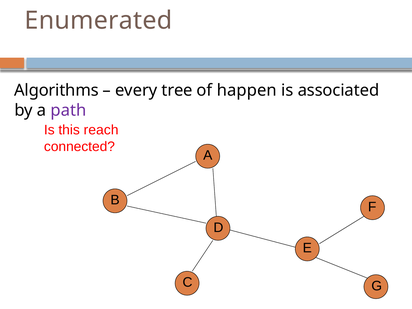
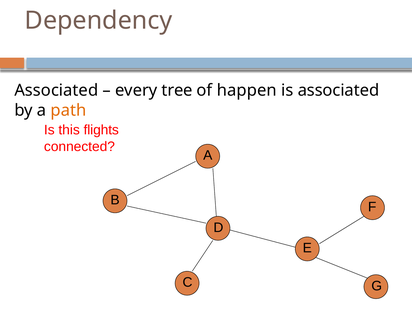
Enumerated: Enumerated -> Dependency (99, 21)
Algorithms: Algorithms -> Associated (56, 90)
path colour: purple -> orange (68, 110)
reach: reach -> flights (101, 130)
